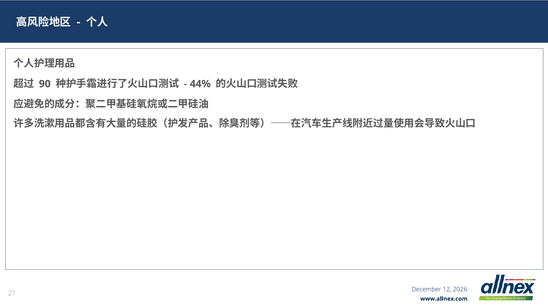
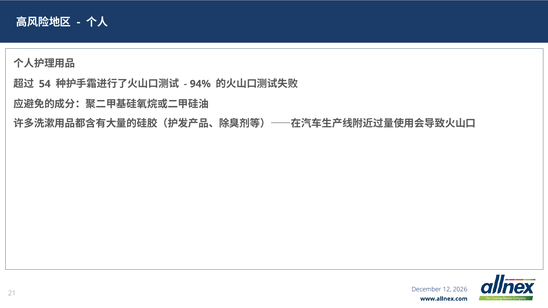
90: 90 -> 54 (45, 84)
44%: 44% -> 94% (200, 84)
